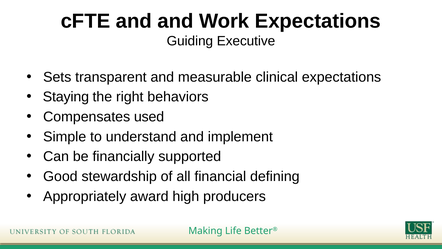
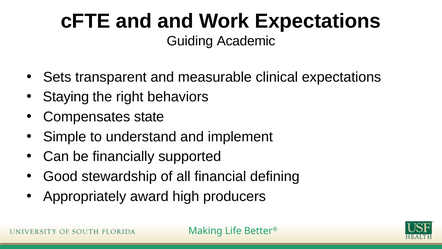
Executive: Executive -> Academic (246, 41)
used: used -> state (149, 117)
